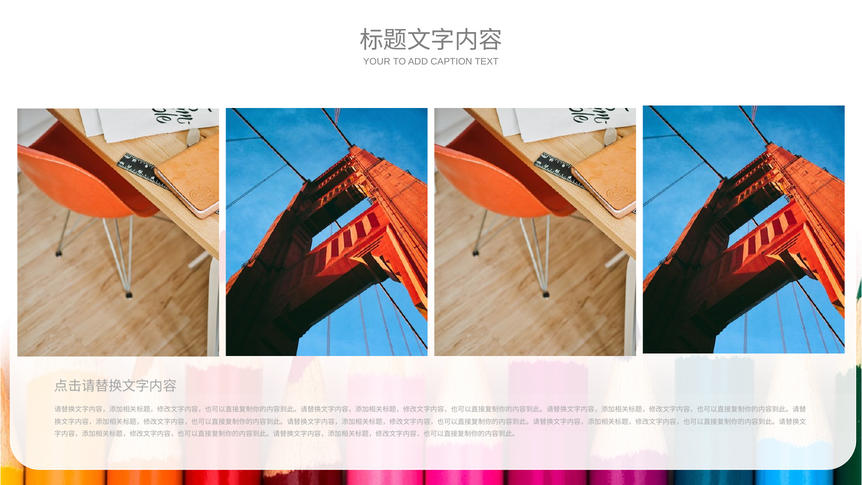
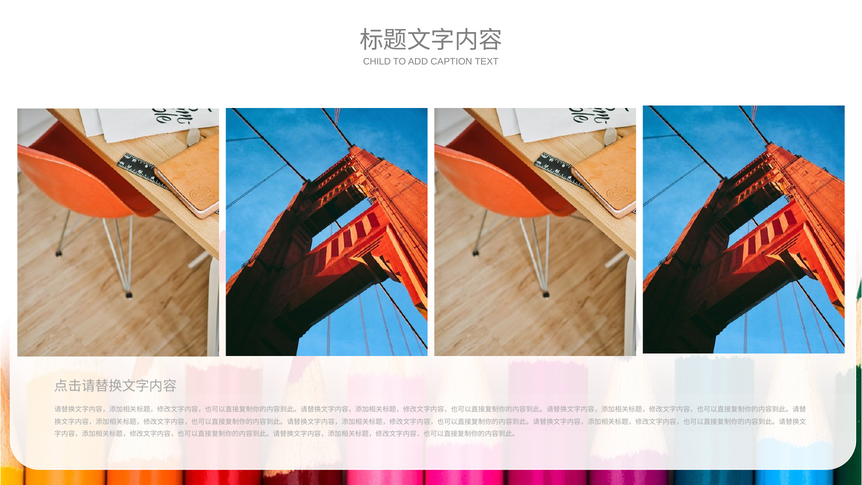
YOUR: YOUR -> CHILD (377, 62)
